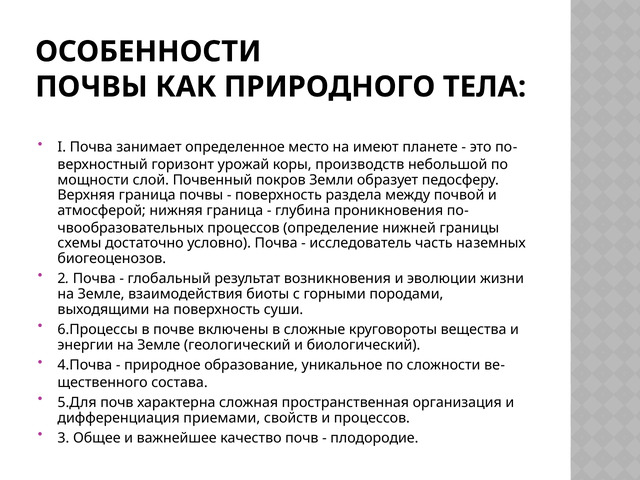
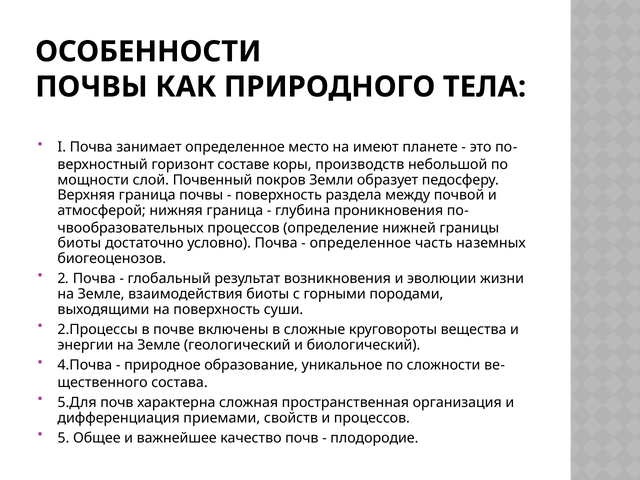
урожай: урожай -> составе (243, 165)
схемы: схемы -> биоты (79, 243)
исследователь: исследователь -> определенное (360, 243)
6.Процессы: 6.Процессы -> 2.Процессы (98, 330)
3: 3 -> 5 (63, 438)
